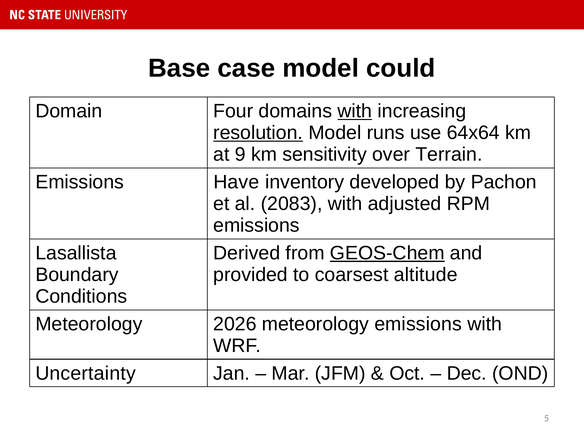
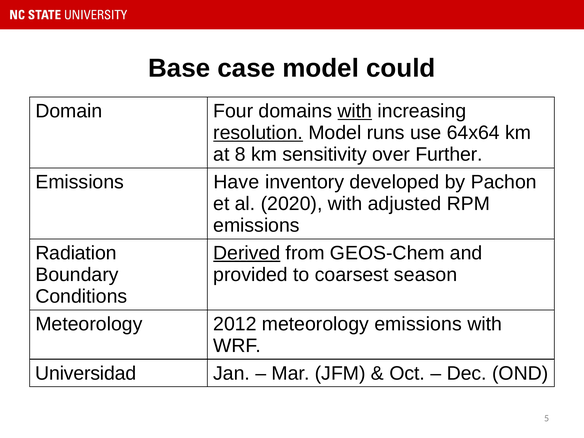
9: 9 -> 8 (240, 154)
Terrain: Terrain -> Further (449, 154)
2083: 2083 -> 2020 (292, 204)
Lasallista: Lasallista -> Radiation (76, 253)
Derived underline: none -> present (247, 253)
GEOS-Chem underline: present -> none (387, 253)
altitude: altitude -> season (426, 275)
2026: 2026 -> 2012 (235, 324)
Uncertainty: Uncertainty -> Universidad (86, 373)
